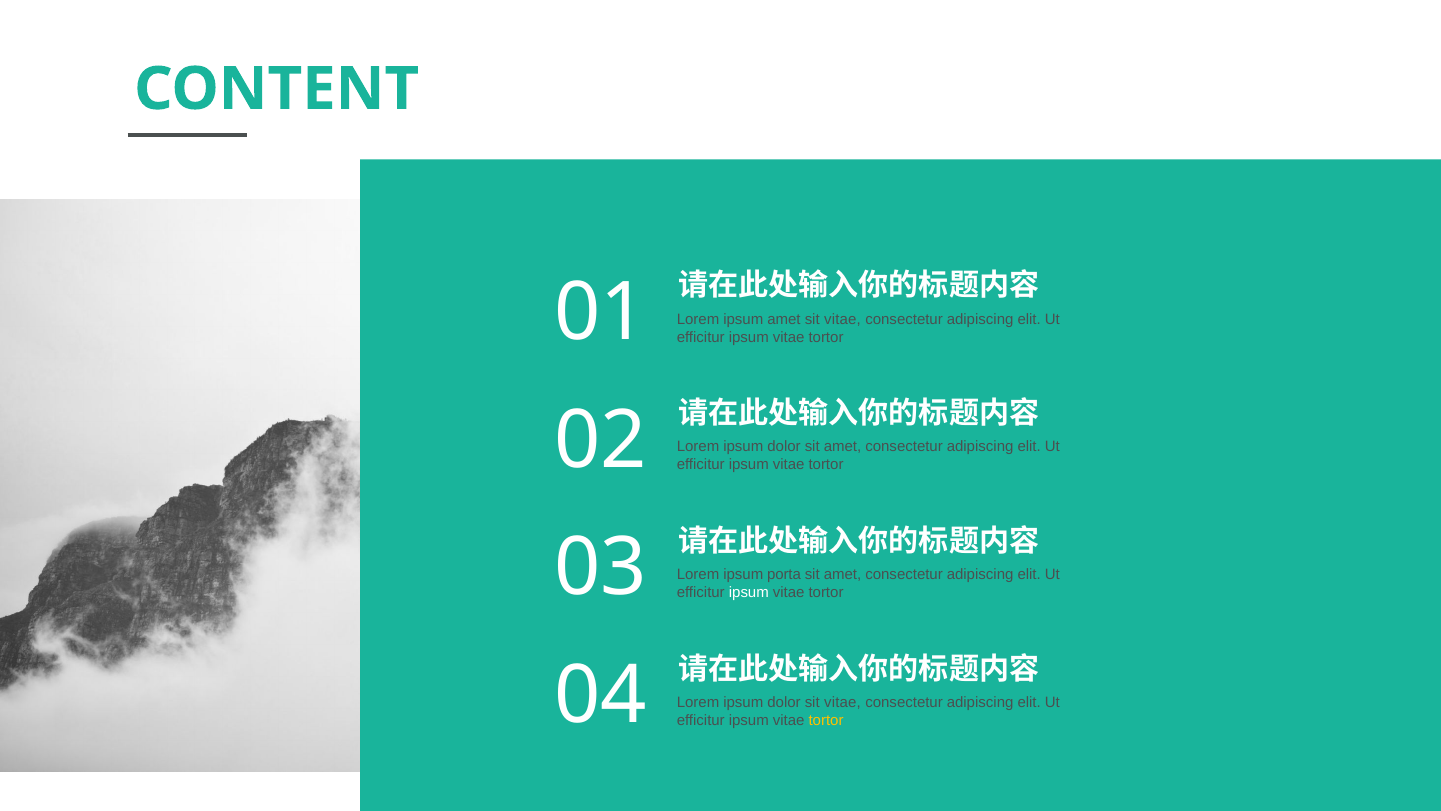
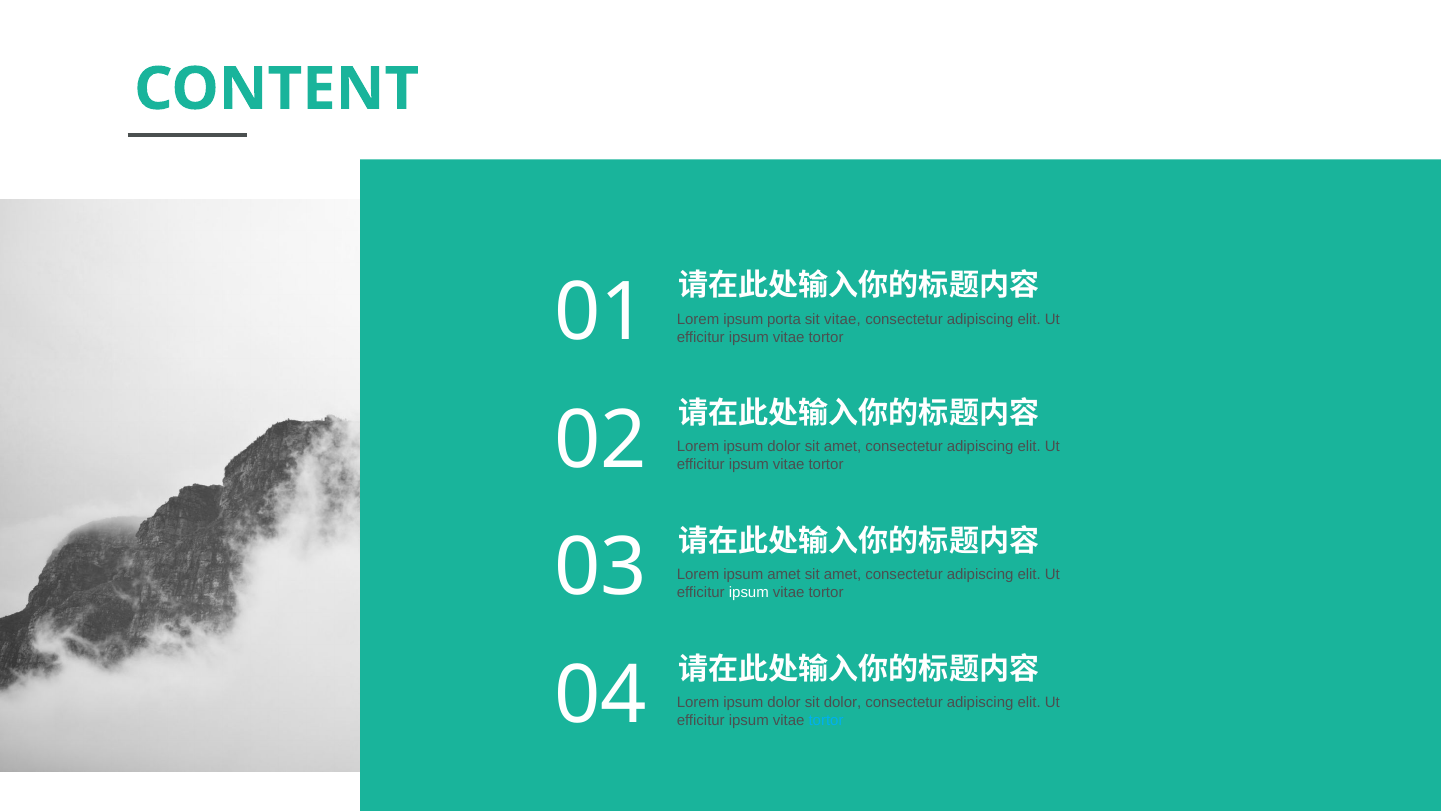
ipsum amet: amet -> porta (784, 319)
ipsum porta: porta -> amet (784, 574)
dolor sit vitae: vitae -> dolor (843, 702)
tortor colour: yellow -> light blue (826, 720)
